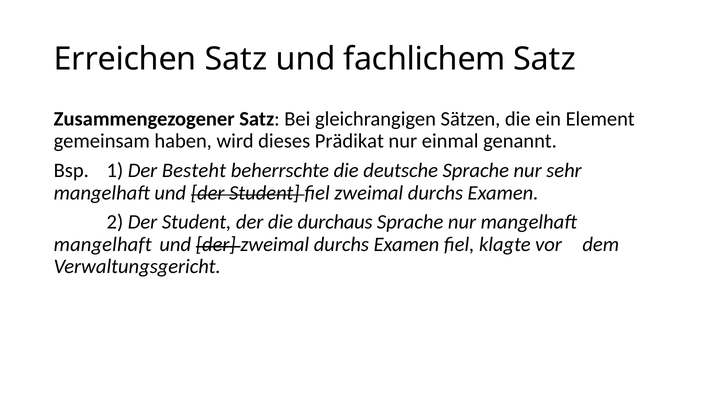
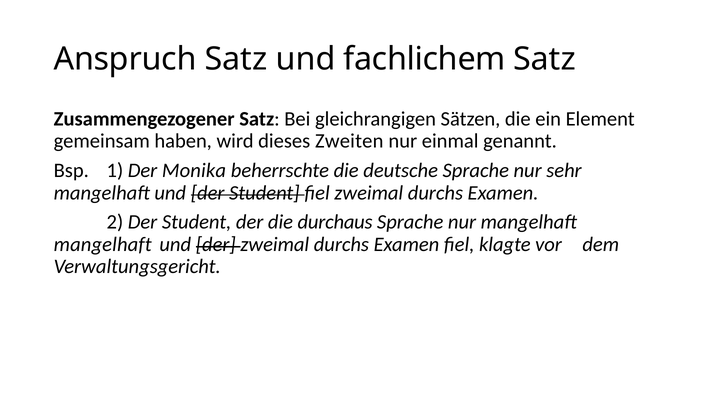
Erreichen: Erreichen -> Anspruch (125, 59)
Prädikat: Prädikat -> Zweiten (349, 141)
Besteht: Besteht -> Monika (194, 171)
